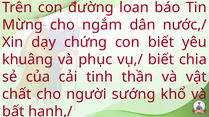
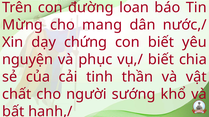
ngắm: ngắm -> mang (102, 25)
khuâng: khuâng -> nguyện (28, 60)
